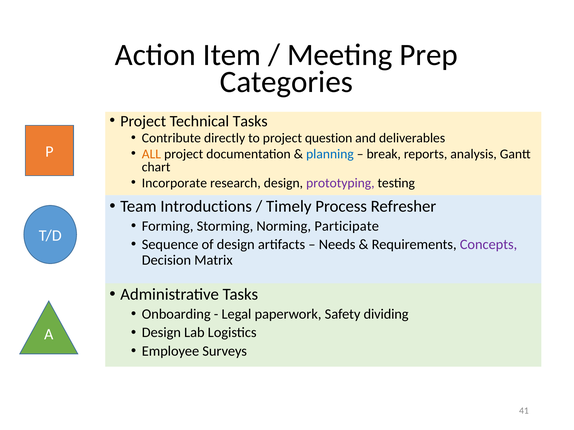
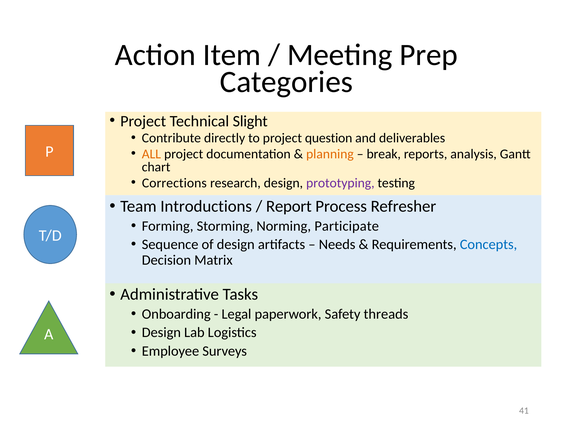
Technical Tasks: Tasks -> Slight (250, 121)
planning colour: blue -> orange (330, 154)
Incorporate: Incorporate -> Corrections (174, 183)
Timely: Timely -> Report (289, 206)
Concepts colour: purple -> blue (489, 245)
dividing: dividing -> threads (386, 314)
